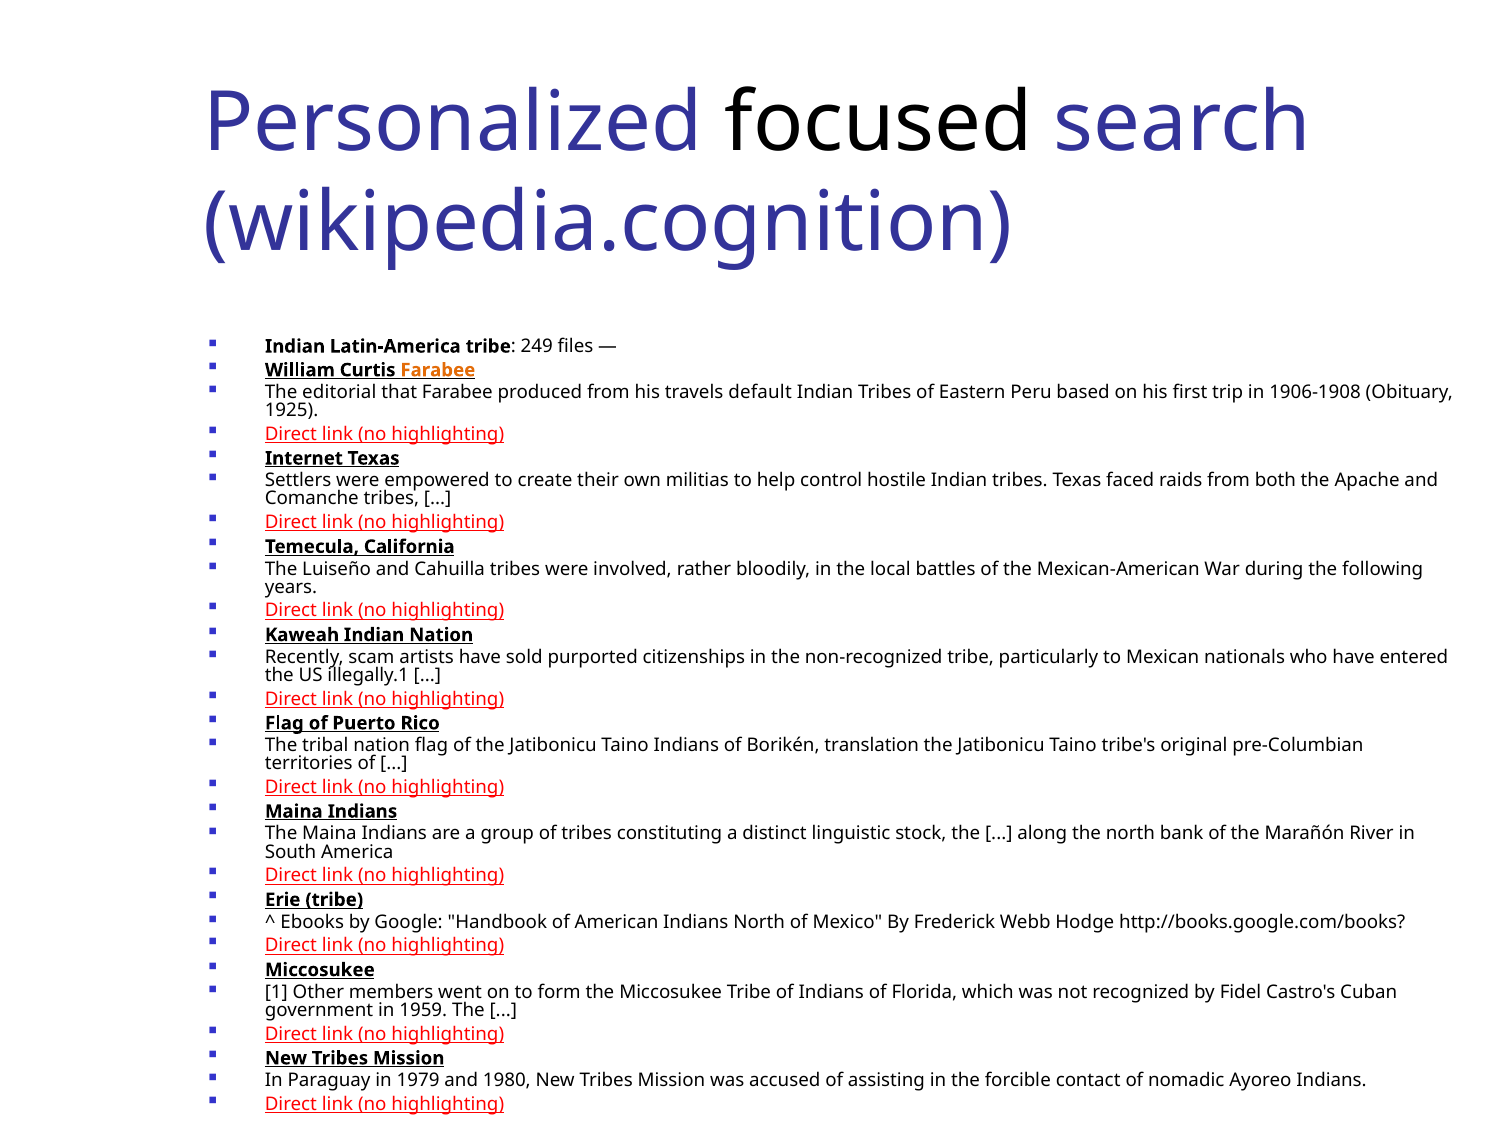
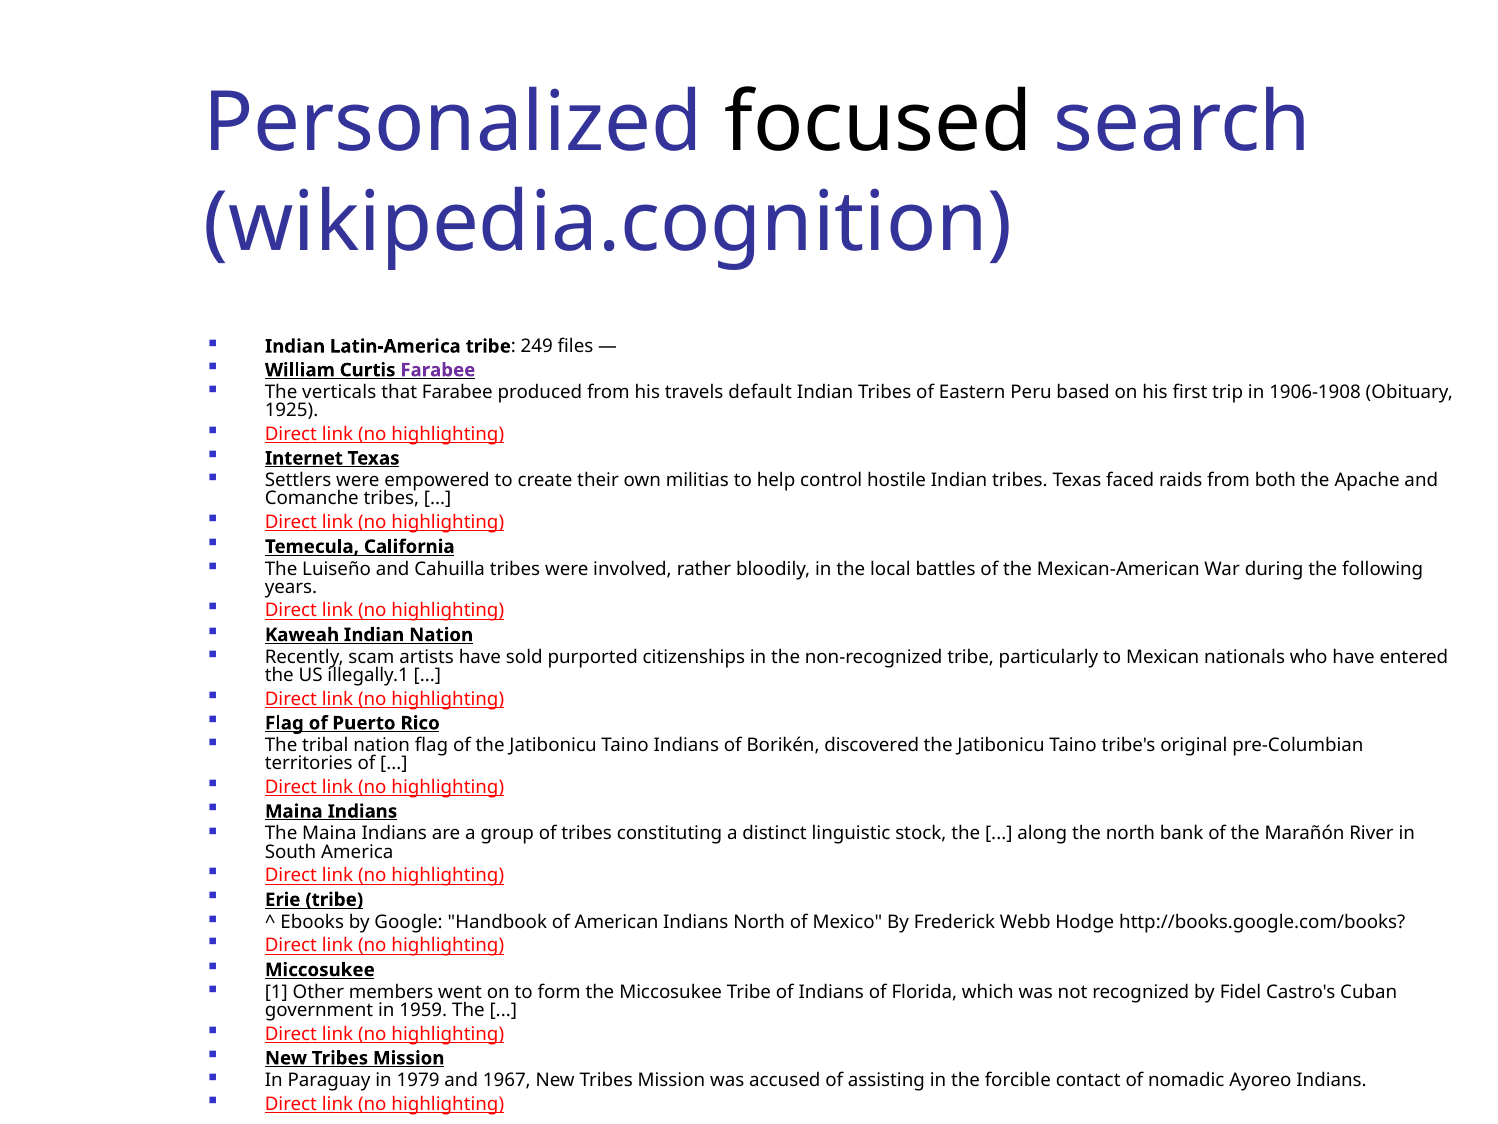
Farabee colour: orange -> purple (438, 370)
editorial: editorial -> verticals (339, 392)
translation: translation -> discovered (872, 745)
1980: 1980 -> 1967 (507, 1080)
